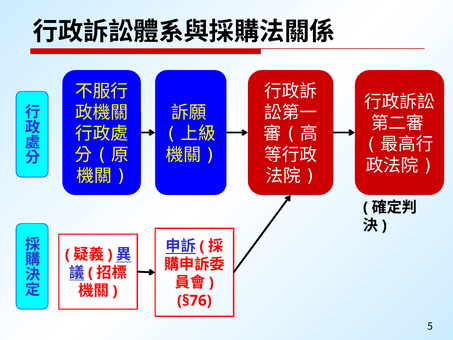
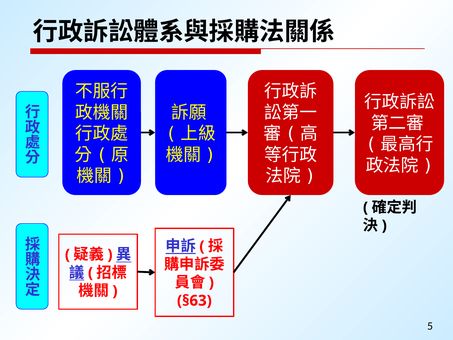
§76: §76 -> §63 (194, 300)
